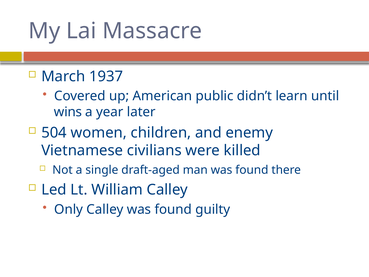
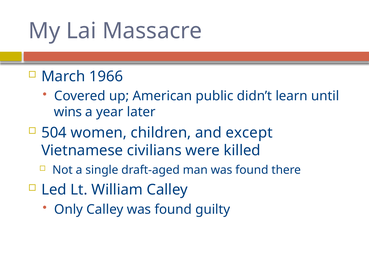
1937: 1937 -> 1966 (106, 76)
enemy: enemy -> except (249, 133)
